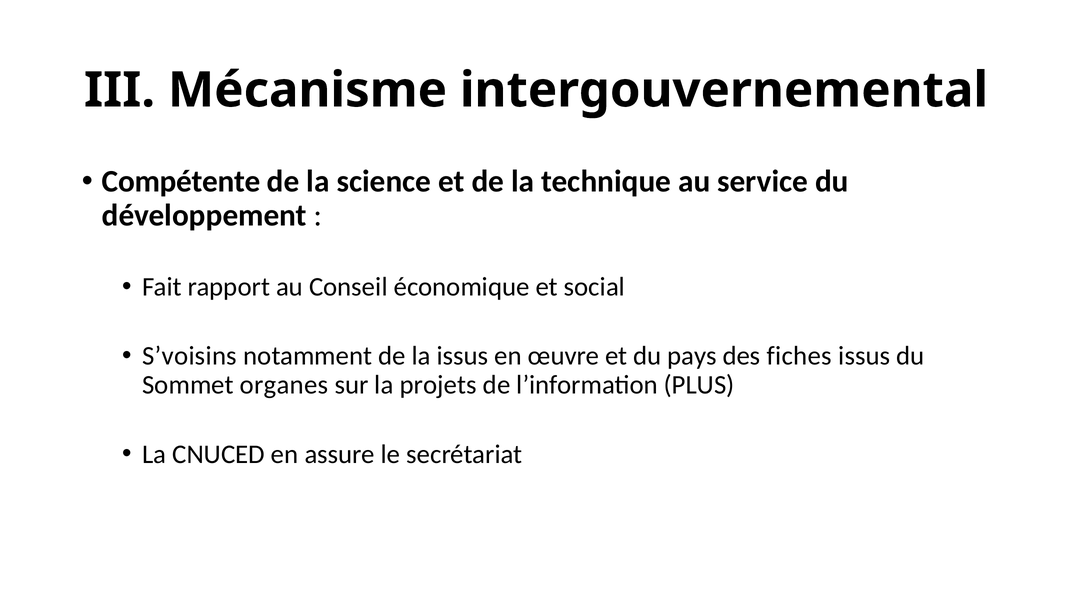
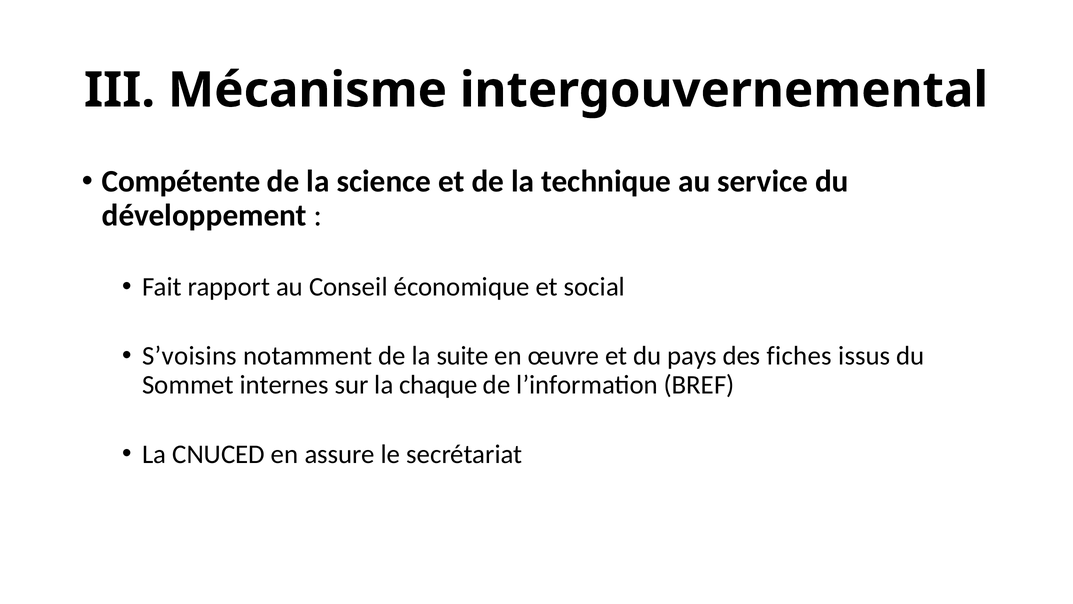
la issus: issus -> suite (463, 356)
organes: organes -> internes (284, 385)
projets: projets -> chaque (438, 385)
PLUS: PLUS -> BREF (699, 385)
